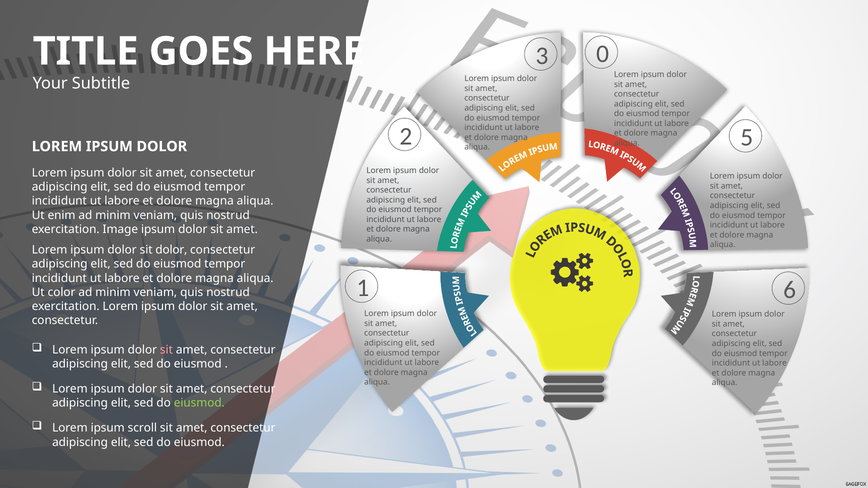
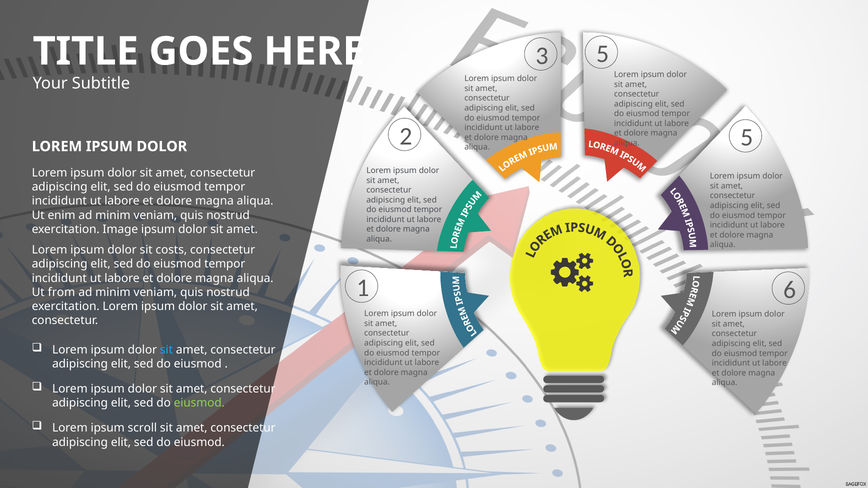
0: 0 -> 5 (603, 54)
sit dolor: dolor -> costs (171, 250)
color: color -> from (62, 292)
sit colour: pink -> light blue (166, 350)
